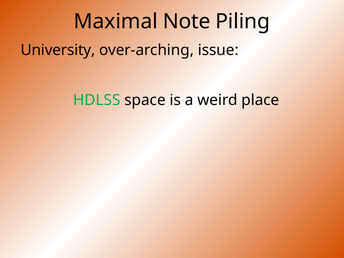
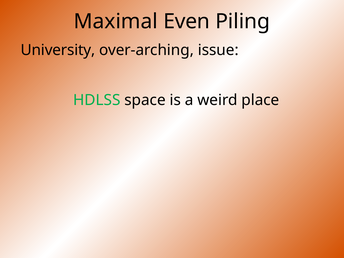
Note: Note -> Even (187, 22)
